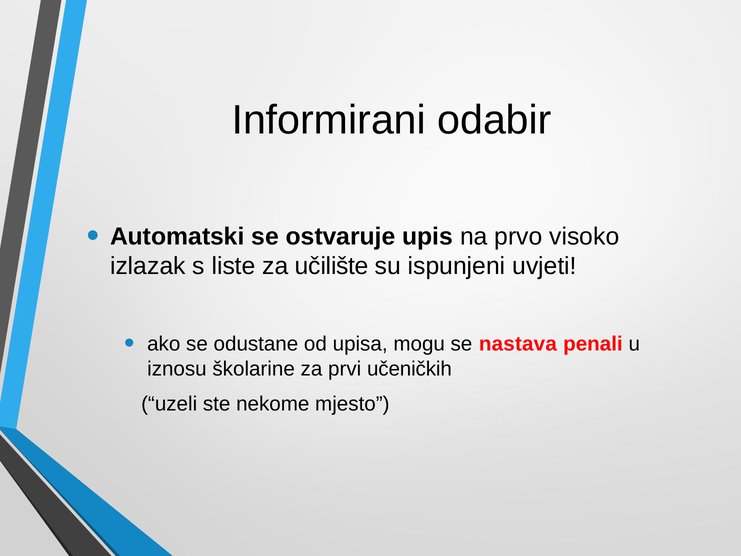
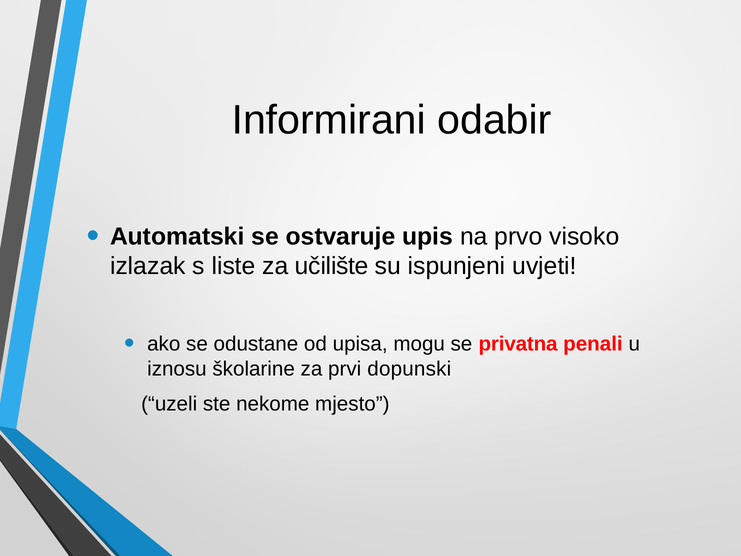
nastava: nastava -> privatna (518, 344)
učeničkih: učeničkih -> dopunski (409, 369)
